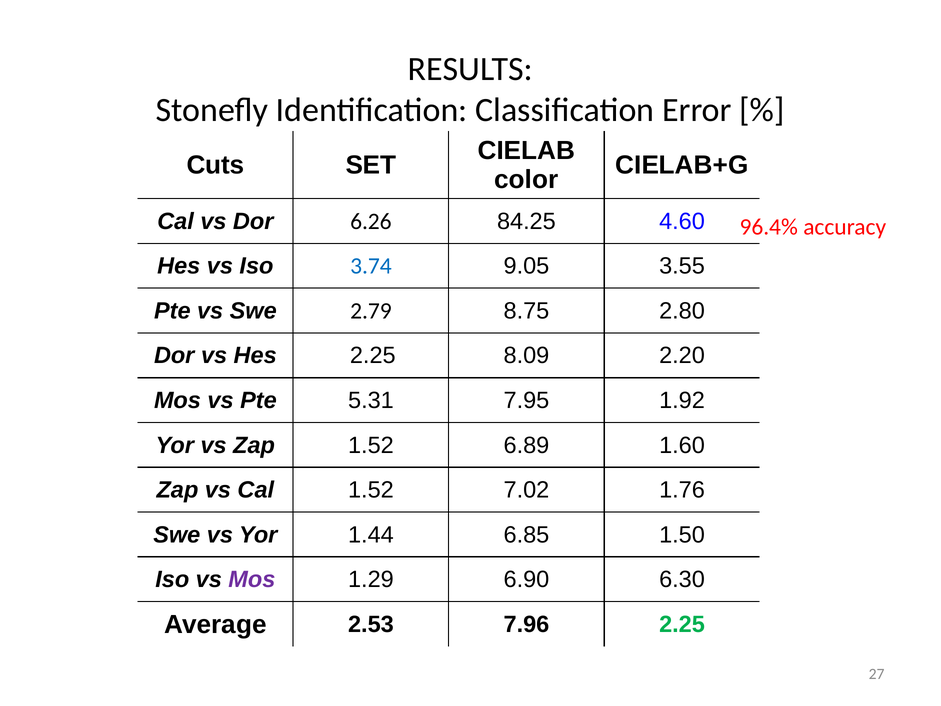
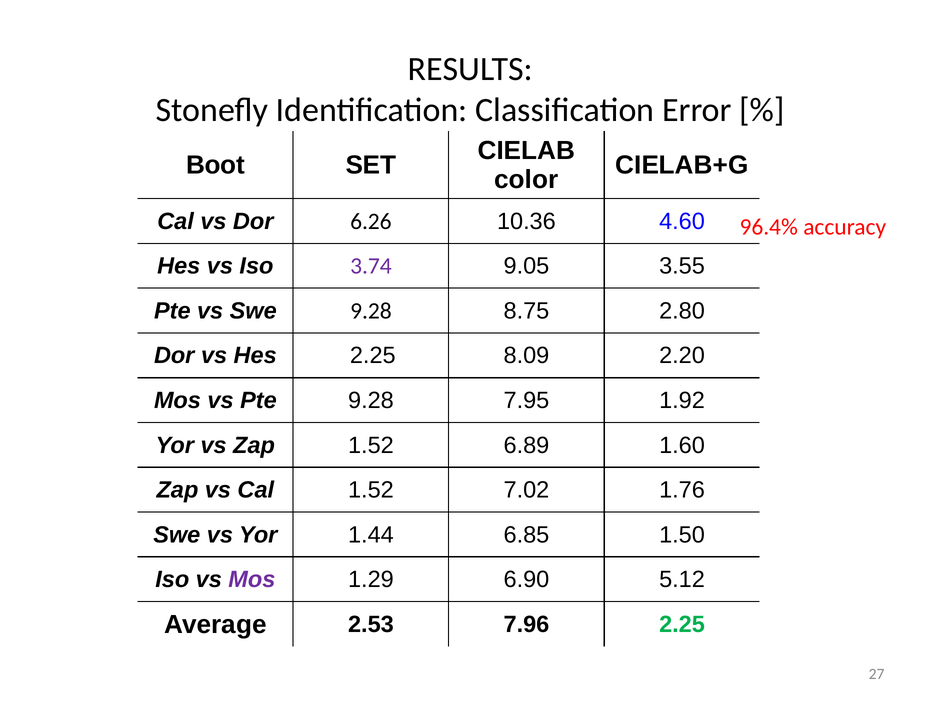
Cuts: Cuts -> Boot (215, 165)
84.25: 84.25 -> 10.36 (526, 221)
3.74 colour: blue -> purple (371, 266)
Swe 2.79: 2.79 -> 9.28 (371, 311)
Pte 5.31: 5.31 -> 9.28 (371, 400)
6.30: 6.30 -> 5.12 (682, 579)
